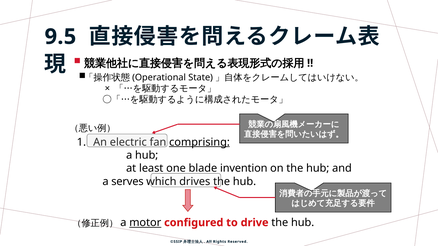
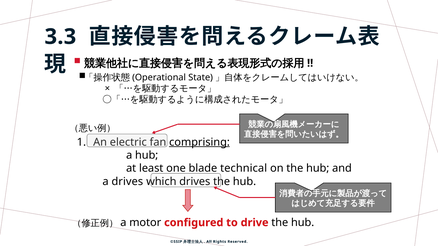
9.5: 9.5 -> 3.3 (60, 37)
invention: invention -> technical (244, 169)
a serves: serves -> drives (127, 182)
motor underline: present -> none (145, 223)
